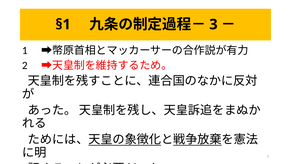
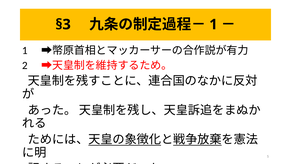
§1: §1 -> §3 (63, 24)
3: 3 -> 1 (213, 24)
